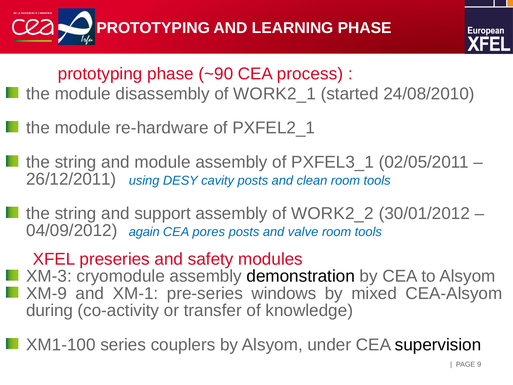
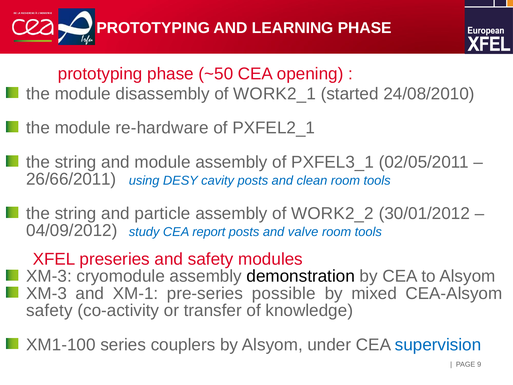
~90: ~90 -> ~50 (216, 74)
process: process -> opening (310, 74)
26/12/2011: 26/12/2011 -> 26/66/2011 (71, 179)
support: support -> particle (163, 213)
again: again -> study (144, 232)
pores: pores -> report (209, 232)
XM-9: XM-9 -> XM-3 (47, 293)
windows: windows -> possible (284, 293)
during: during -> safety (49, 310)
supervision colour: black -> blue (438, 345)
